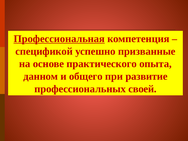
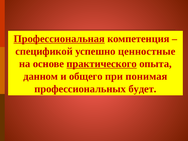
призванные: призванные -> ценностные (147, 51)
практического underline: none -> present (102, 64)
развитие: развитие -> понимая (146, 76)
своей: своей -> будет (142, 89)
